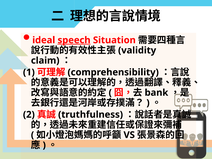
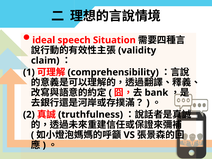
speech underline: present -> none (74, 40)
